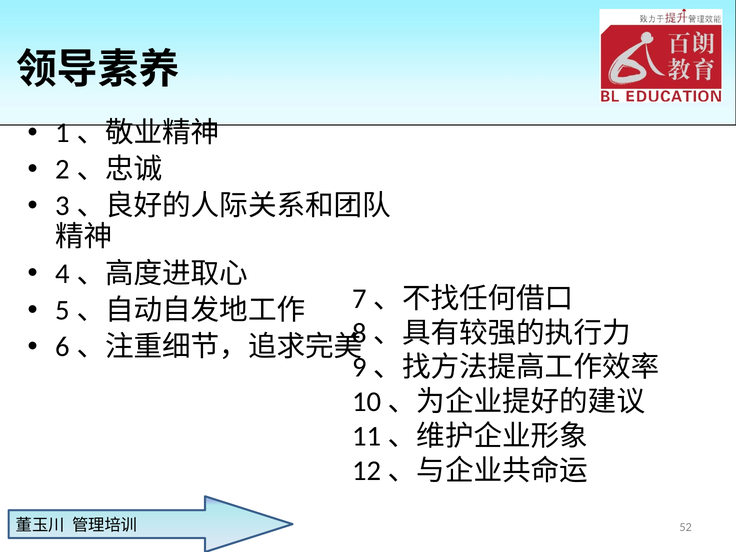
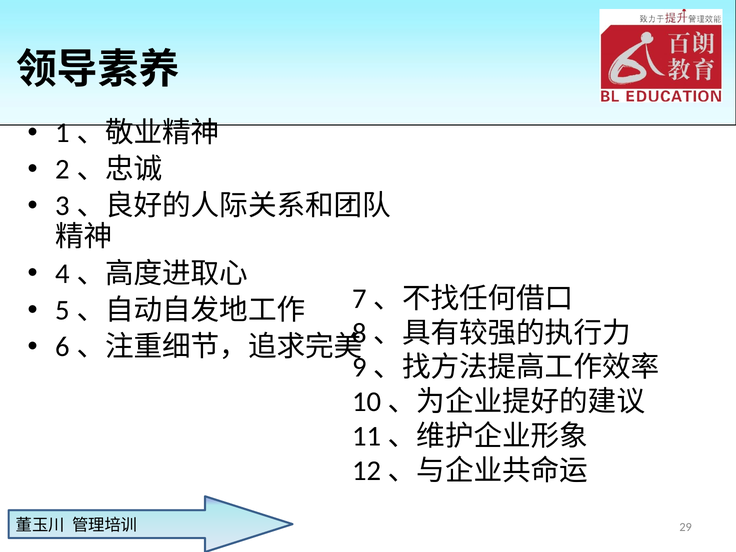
52: 52 -> 29 (686, 527)
